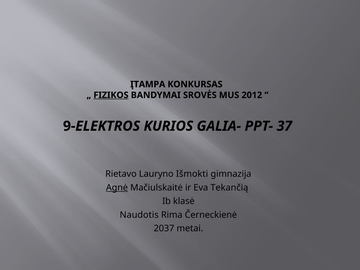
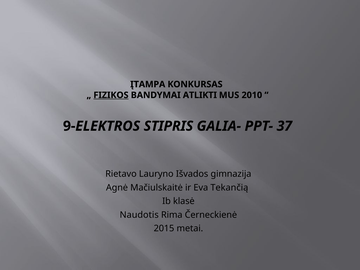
SROVĖS: SROVĖS -> ATLIKTI (200, 95)
2012: 2012 -> 2010 (252, 95)
KURIOS: KURIOS -> STIPRIS (168, 126)
Išmokti: Išmokti -> Išvados (192, 174)
Agnė underline: present -> none (117, 188)
2037: 2037 -> 2015 (164, 228)
